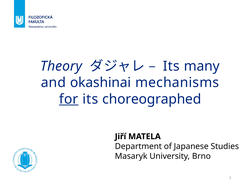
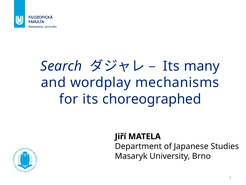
Theory: Theory -> Search (61, 66)
okashinai: okashinai -> wordplay (101, 82)
for underline: present -> none (69, 99)
